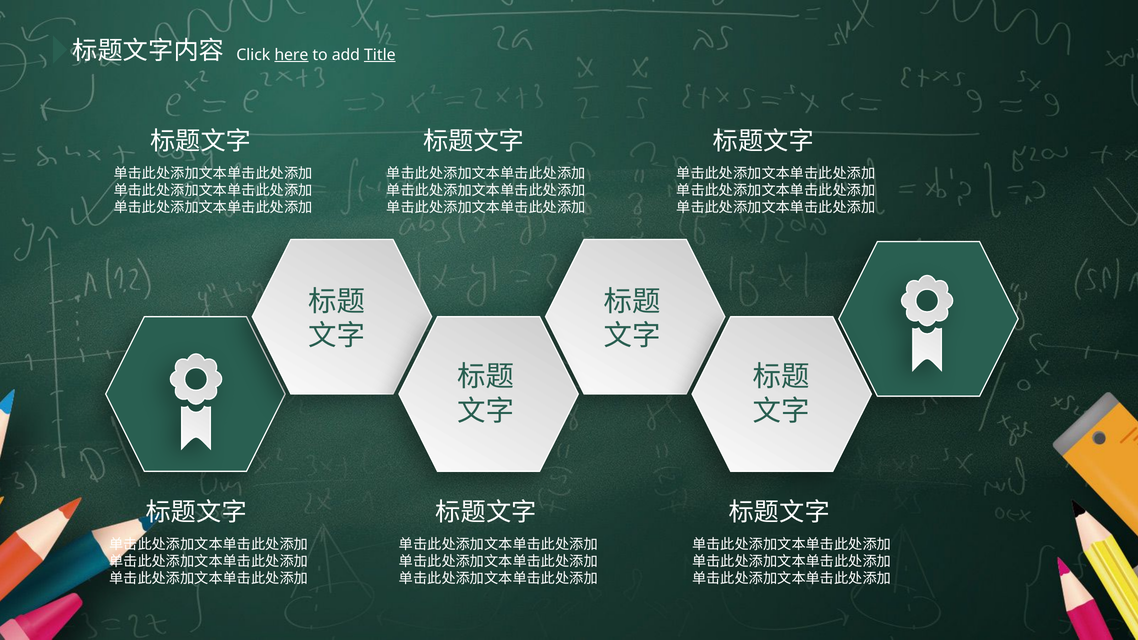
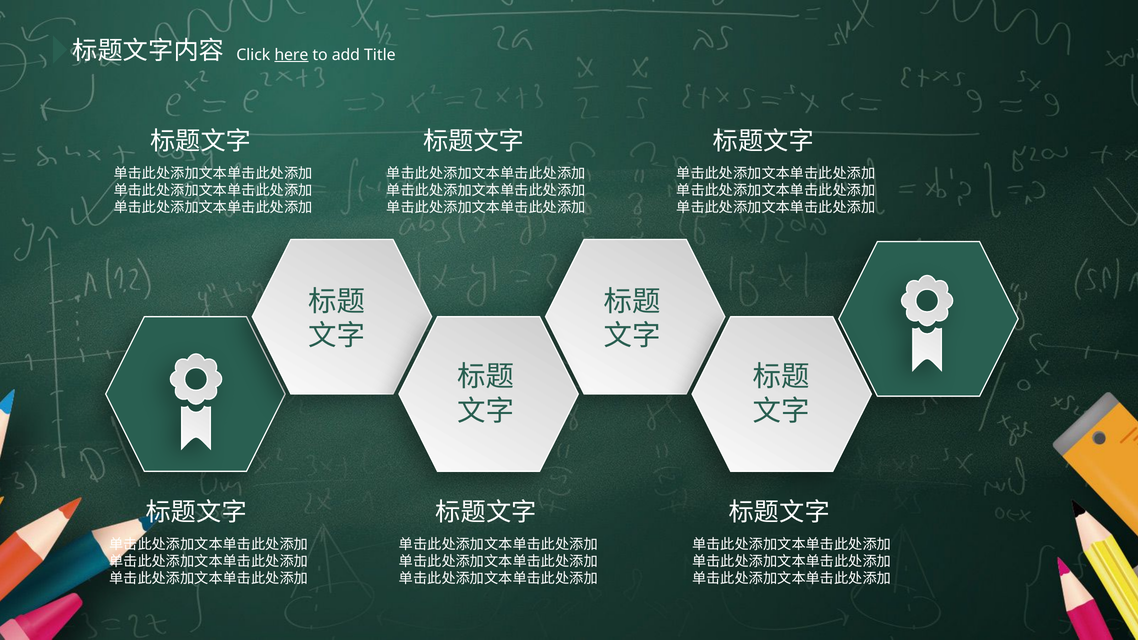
Title underline: present -> none (380, 55)
